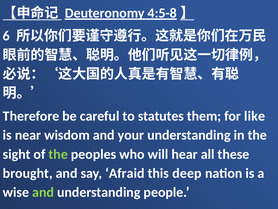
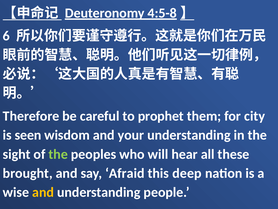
statutes: statutes -> prophet (161, 116)
like: like -> city (255, 116)
near: near -> seen (28, 135)
and colour: light green -> yellow (43, 192)
